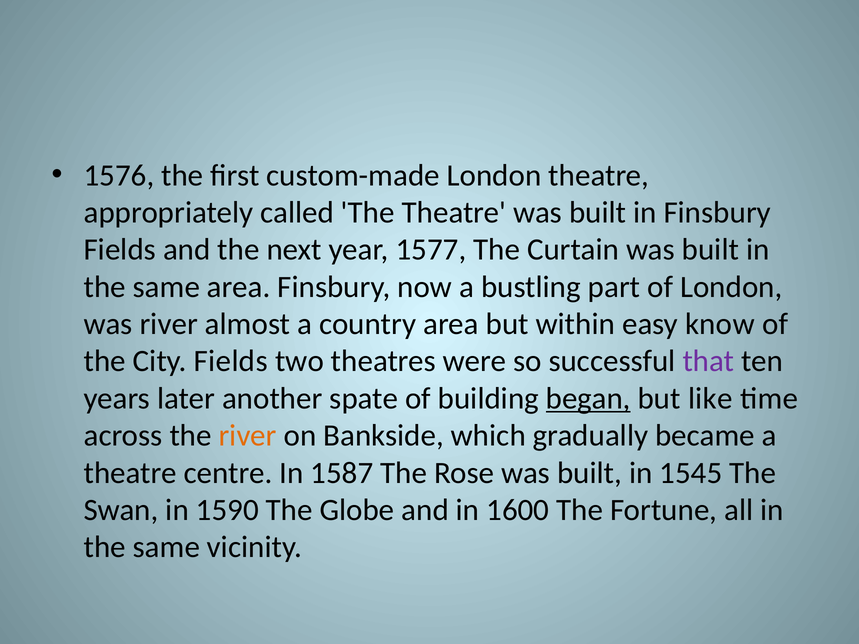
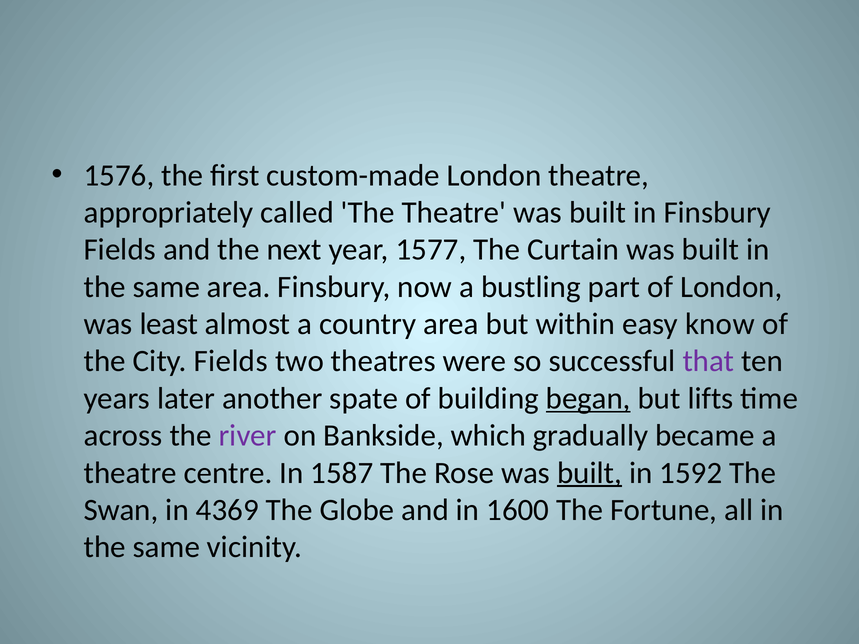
was river: river -> least (169, 324)
like: like -> lifts (711, 399)
river colour: orange -> purple (248, 436)
built underline: none -> present (590, 473)
1545: 1545 -> 1592 (691, 473)
1590: 1590 -> 4369 (227, 510)
